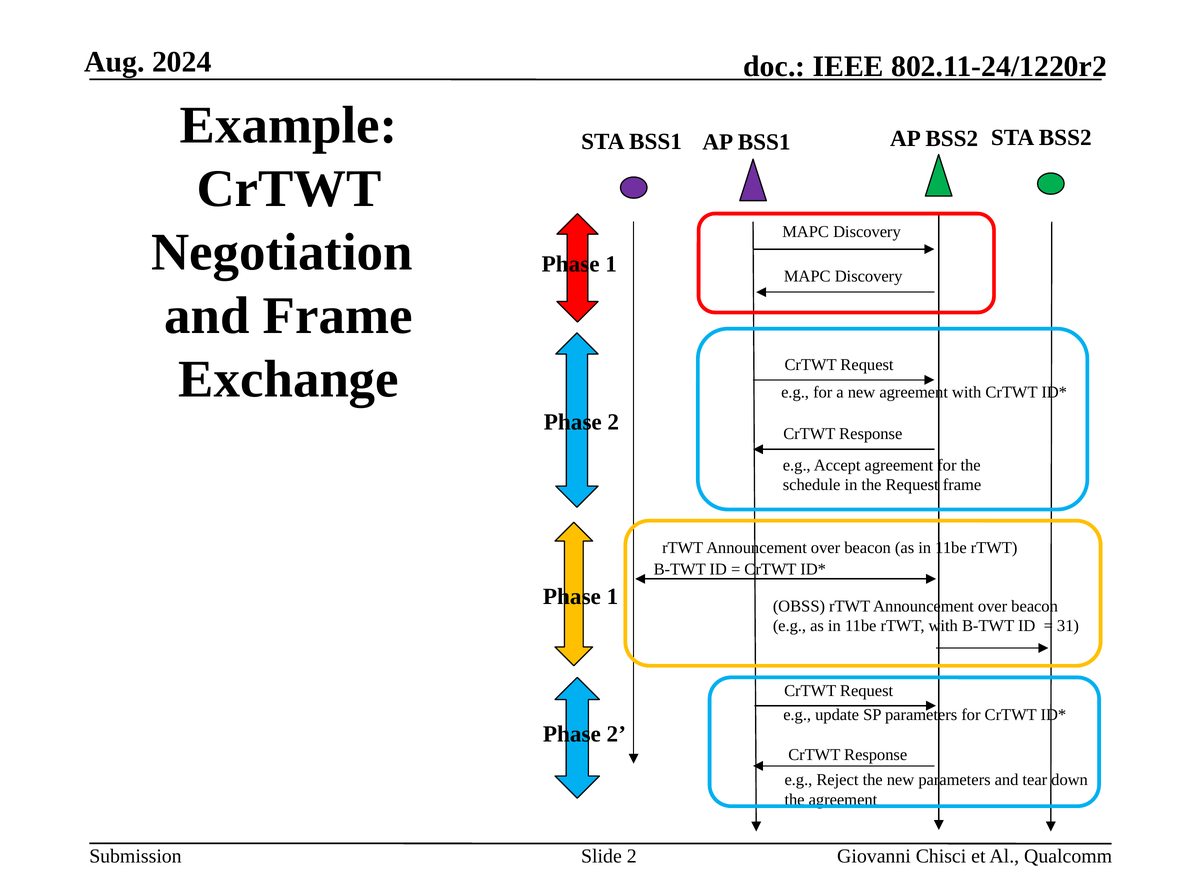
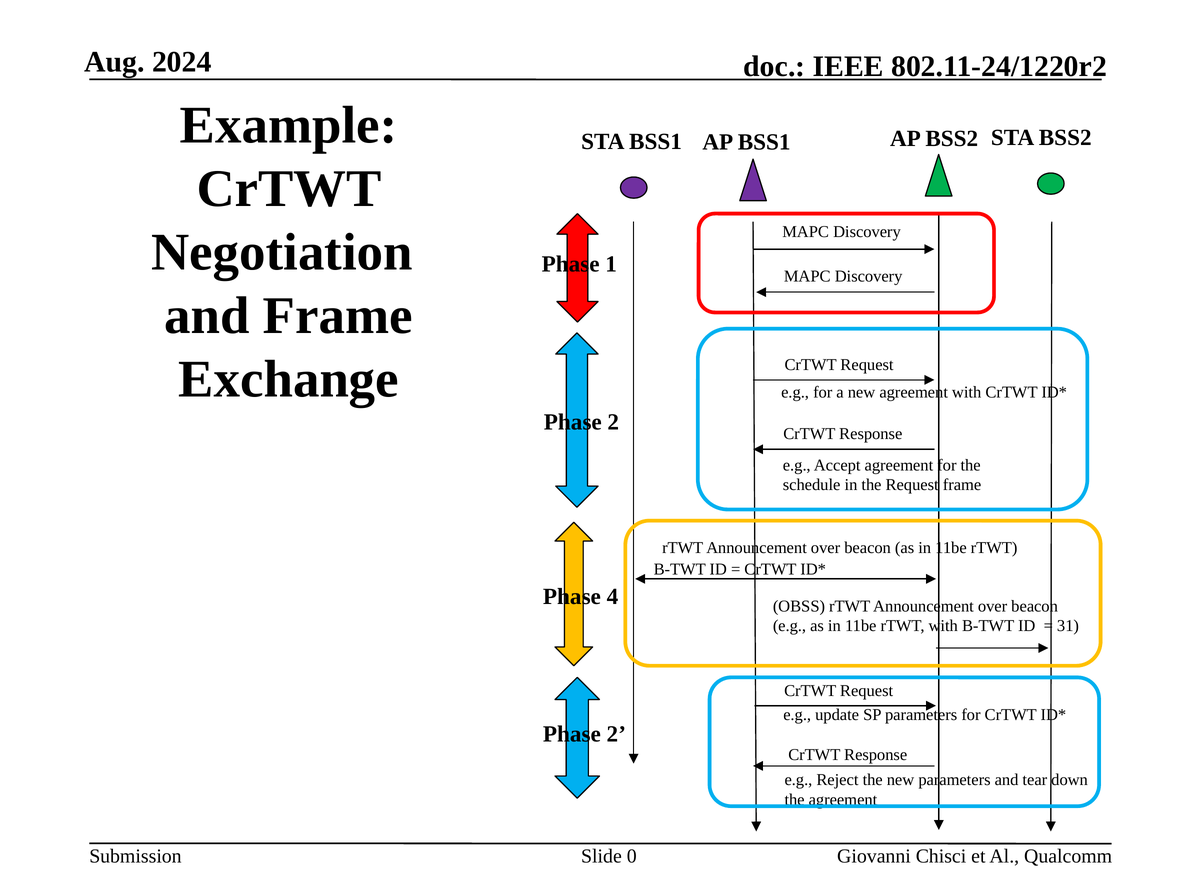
1: 1 -> 4 (612, 597)
Slide 2: 2 -> 0 (632, 857)
